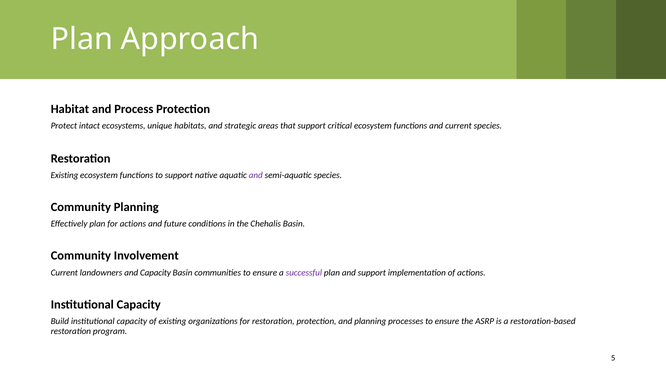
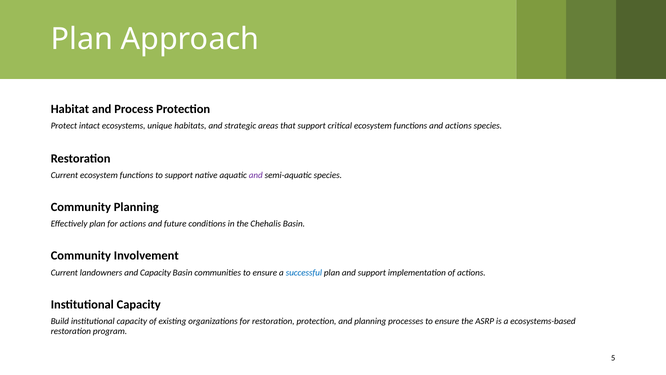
and current: current -> actions (458, 126)
Existing: Existing -> Current (64, 175)
successful colour: purple -> blue (304, 272)
restoration-based: restoration-based -> ecosystems-based (543, 321)
